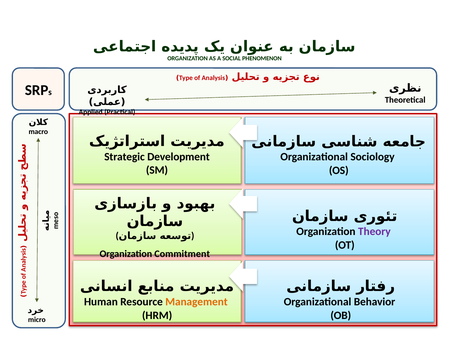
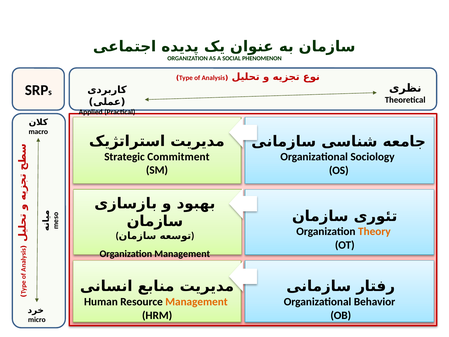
Development: Development -> Commitment (178, 157)
Theory colour: purple -> orange (374, 231)
Organization Commitment: Commitment -> Management (182, 254)
